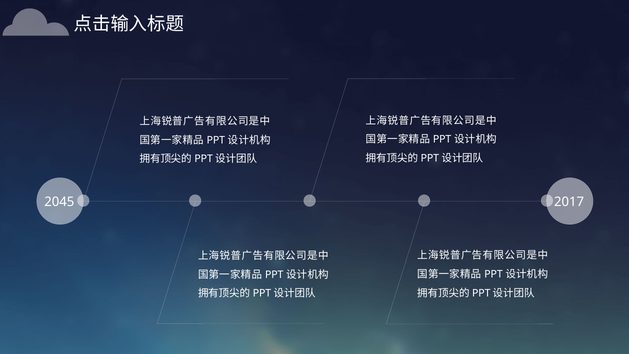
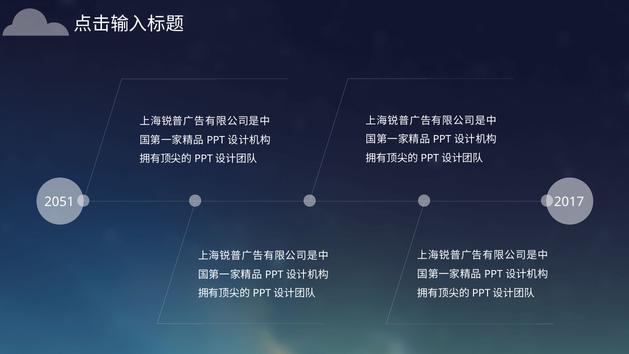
2045: 2045 -> 2051 (59, 202)
